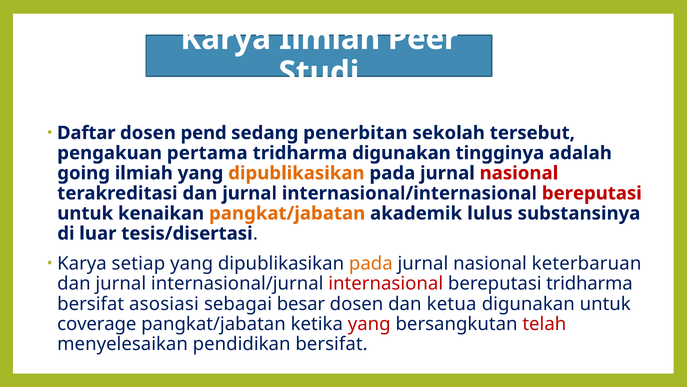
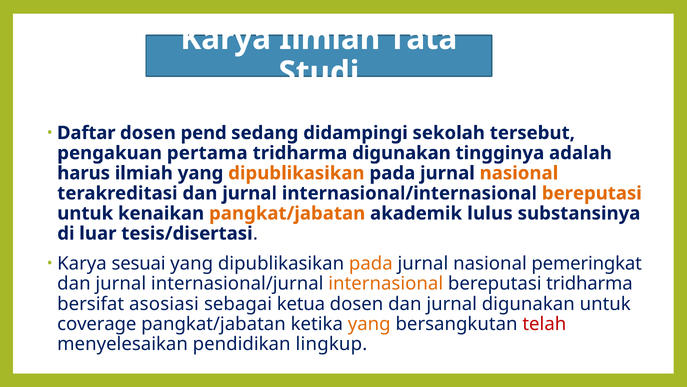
Peer: Peer -> Tata (423, 38)
penerbitan: penerbitan -> didampingi (355, 133)
going: going -> harus (84, 173)
nasional colour: red -> orange (519, 173)
bereputasi colour: red -> orange (592, 193)
setiap: setiap -> sesuai (139, 263)
keterbaruan: keterbaruan -> pemeringkat (587, 263)
internasional colour: red -> orange (386, 283)
besar: besar -> ketua (301, 303)
dosen dan ketua: ketua -> jurnal (452, 303)
yang colour: red -> orange (369, 323)
pendidikan bersifat: bersifat -> lingkup (331, 344)
